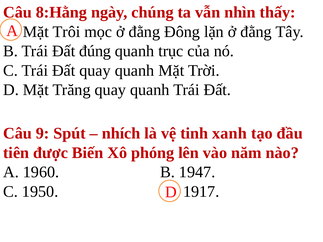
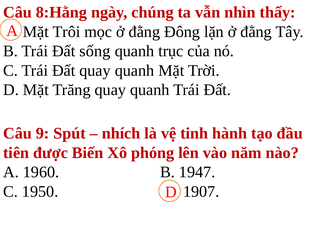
đúng: đúng -> sống (95, 51)
xanh: xanh -> hành (230, 134)
1917: 1917 -> 1907 (201, 192)
